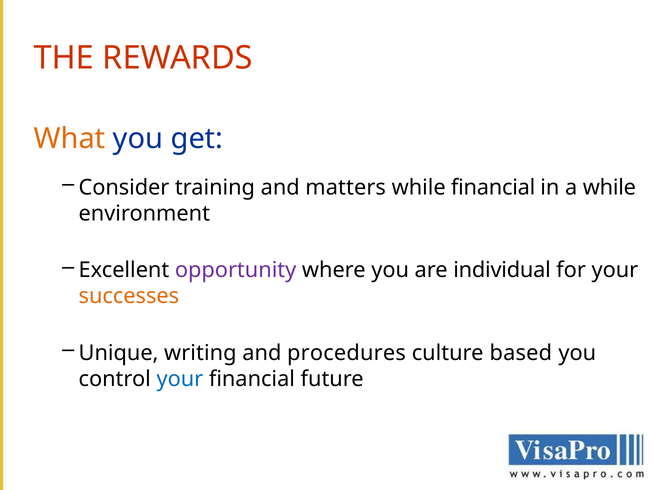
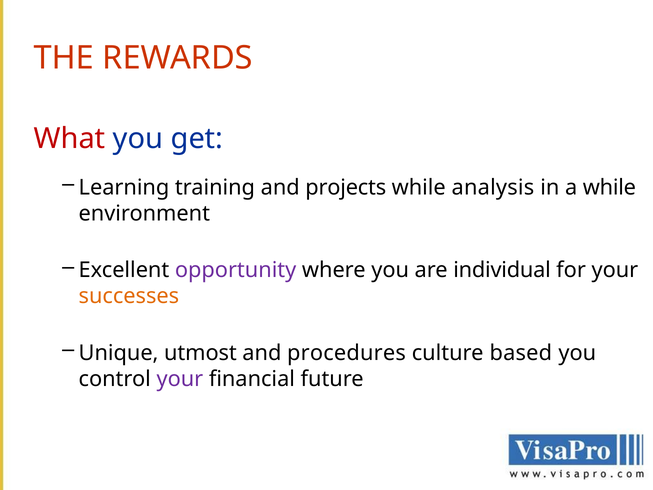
What colour: orange -> red (69, 138)
Consider: Consider -> Learning (124, 187)
matters: matters -> projects (346, 187)
while financial: financial -> analysis (493, 187)
writing: writing -> utmost (200, 353)
your colour: blue -> purple (180, 379)
